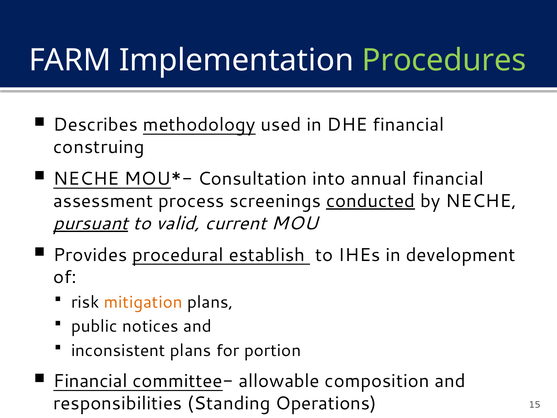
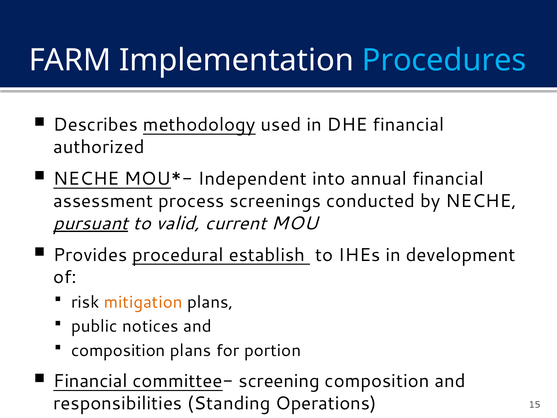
Procedures colour: light green -> light blue (444, 60)
construing: construing -> authorized (99, 147)
Consultation: Consultation -> Independent (252, 179)
conducted underline: present -> none (371, 201)
inconsistent: inconsistent -> composition (118, 350)
allowable: allowable -> screening (279, 381)
